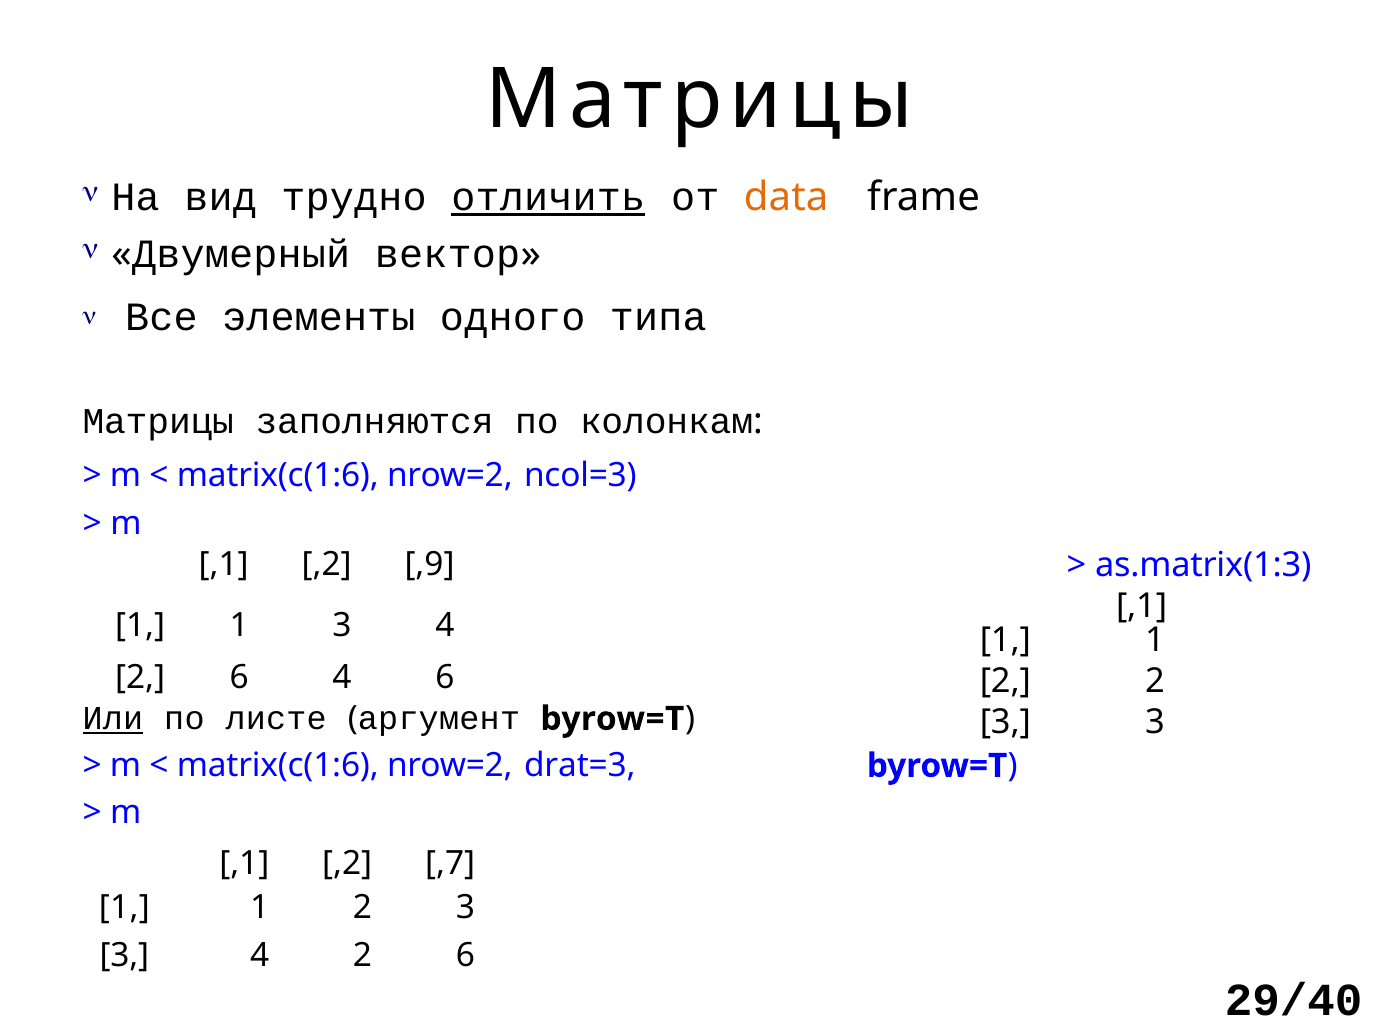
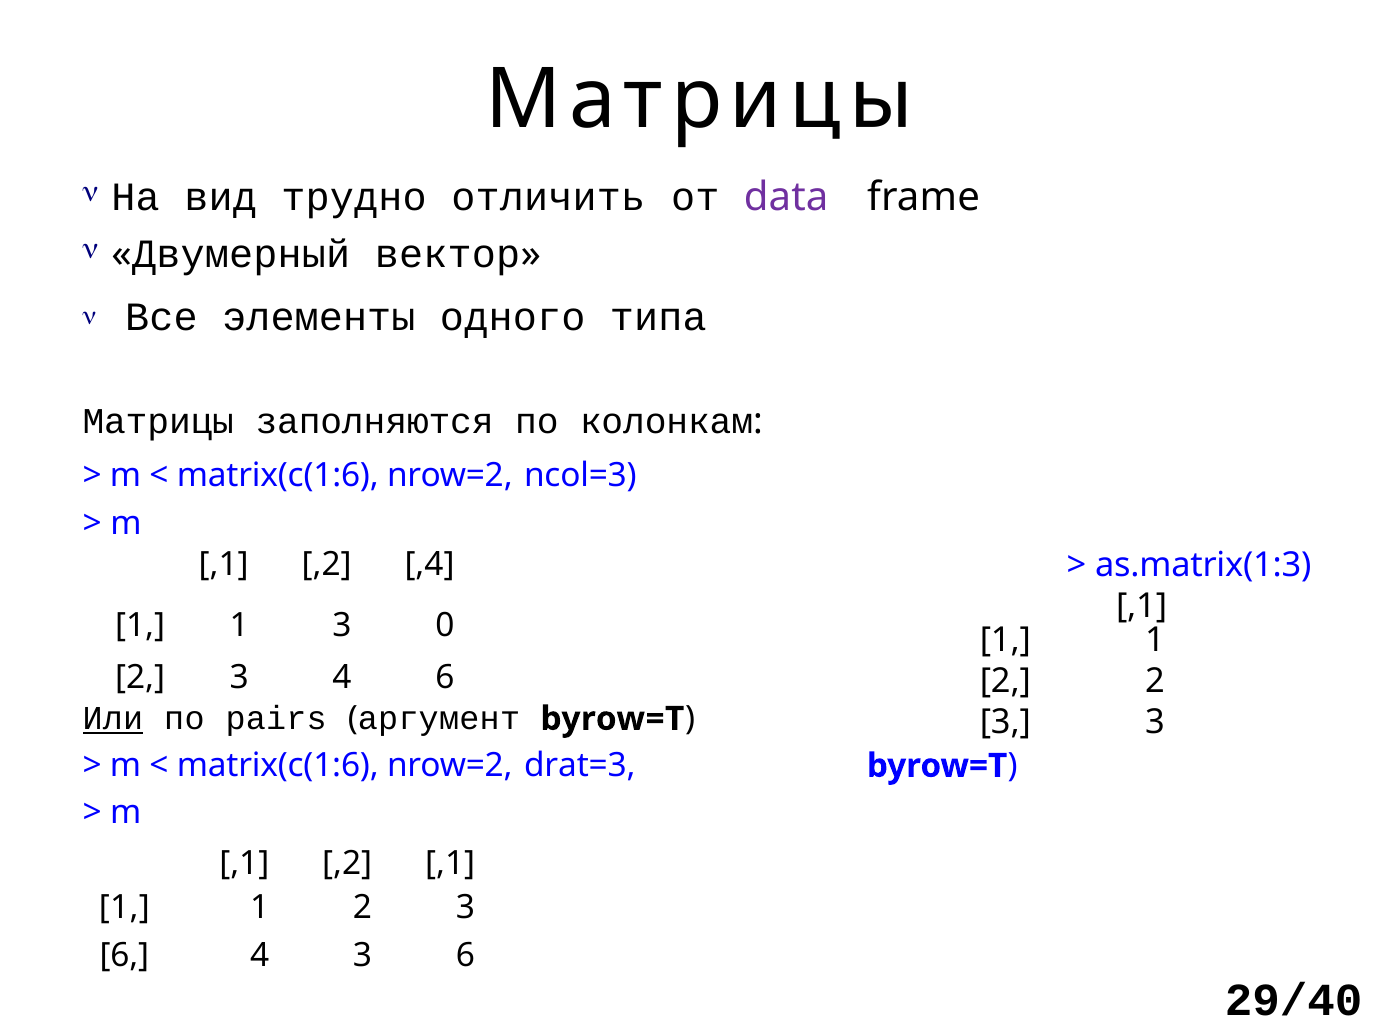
отличить underline: present -> none (548, 197)
data colour: orange -> purple (786, 197)
,9: ,9 -> ,4 (430, 564)
1 3 4: 4 -> 0 (445, 626)
6: 6 -> 3 (239, 678)
листе: листе -> pairs (276, 719)
,2 ,7: ,7 -> ,1 (450, 863)
3: 3 -> 6 (124, 955)
2: 2 -> 3 (362, 955)
